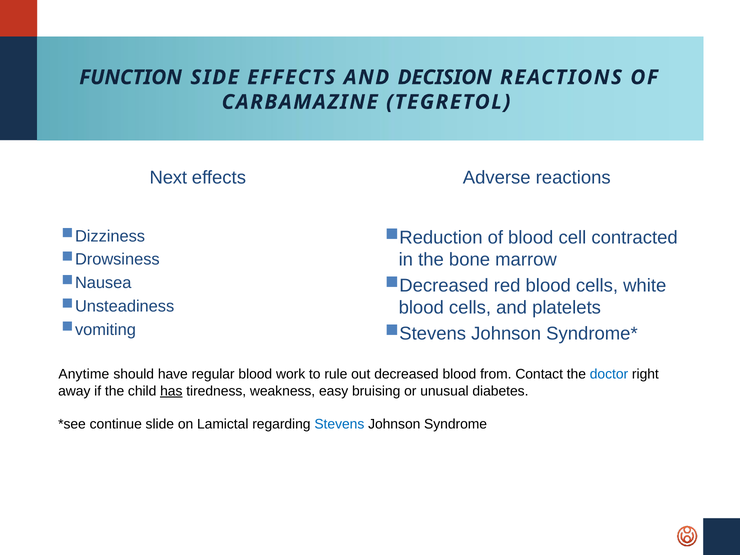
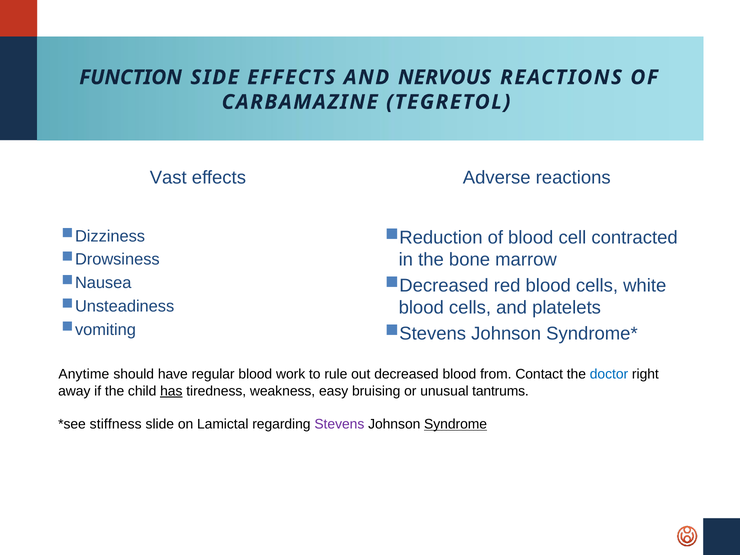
DECISION: DECISION -> NERVOUS (445, 77)
Next: Next -> Vast (168, 178)
diabetes: diabetes -> tantrums (501, 391)
continue: continue -> stiffness (116, 424)
Stevens colour: blue -> purple (339, 424)
Syndrome underline: none -> present (456, 424)
